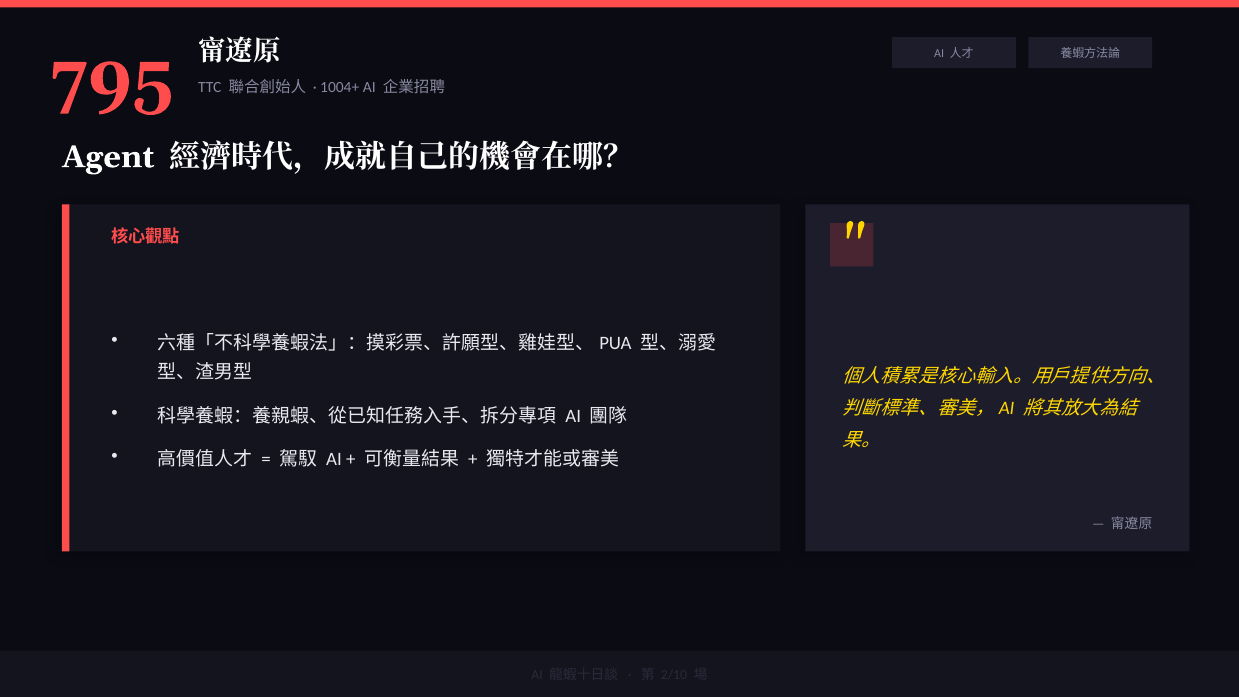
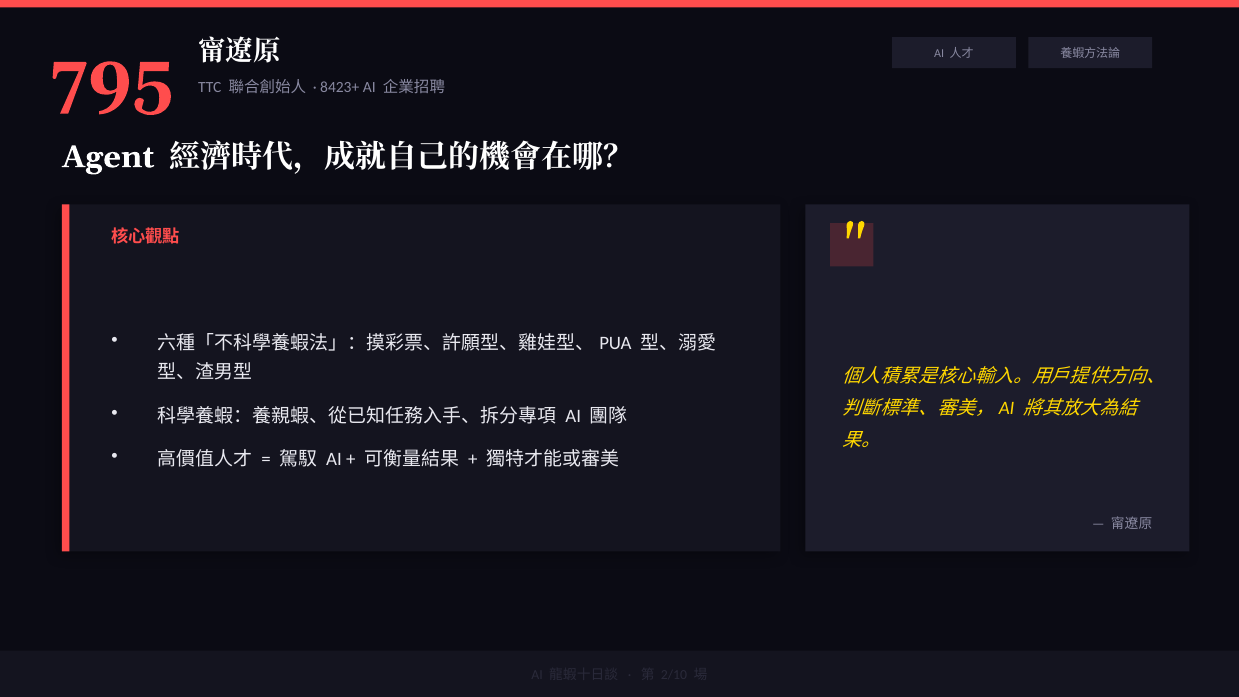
1004+: 1004+ -> 8423+ (340, 88)
